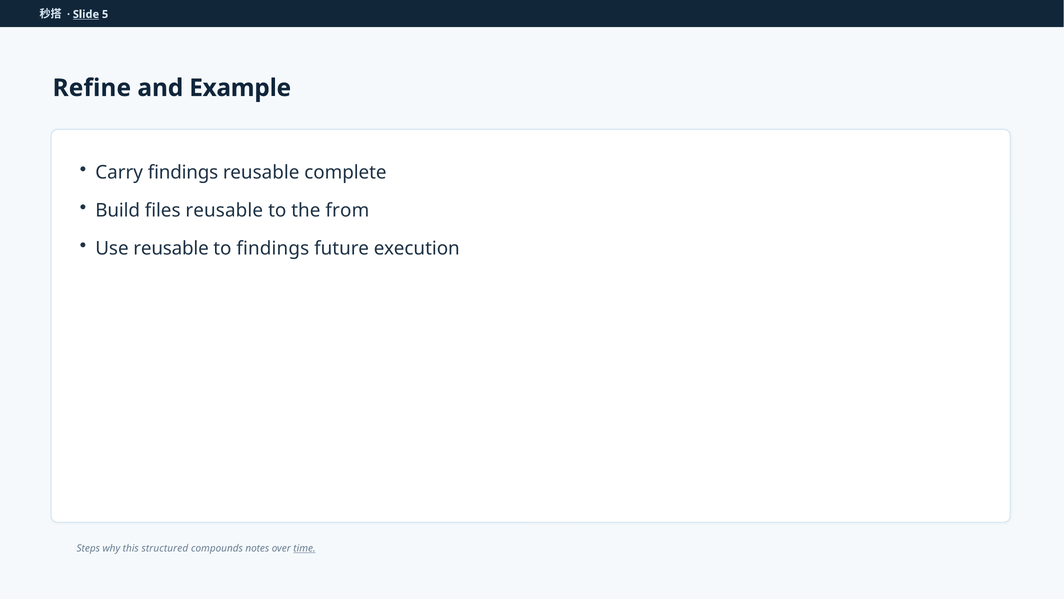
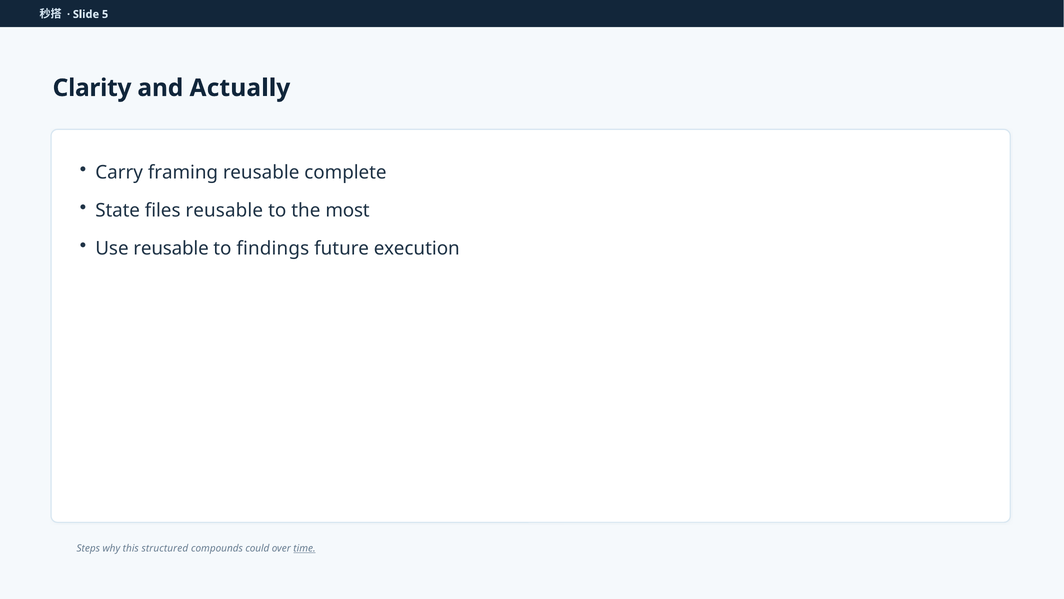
Slide underline: present -> none (86, 14)
Refine: Refine -> Clarity (92, 88)
Example: Example -> Actually (240, 88)
Carry findings: findings -> framing (183, 172)
Build: Build -> State (118, 210)
from: from -> most (348, 210)
notes: notes -> could (257, 548)
